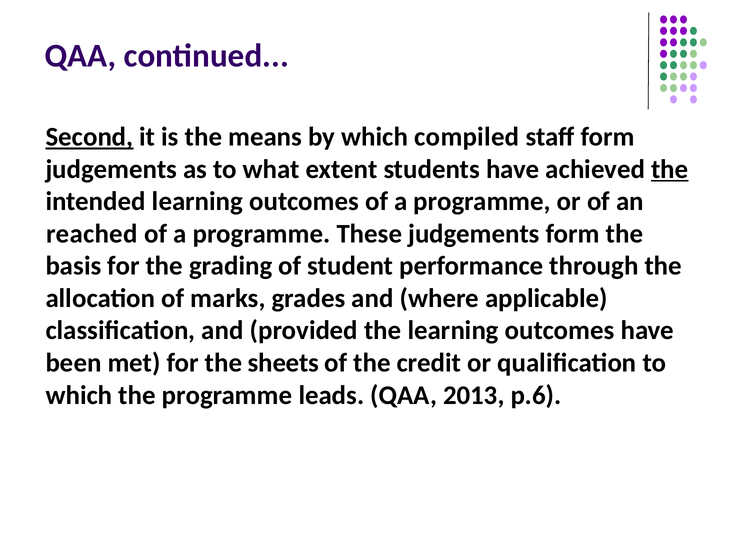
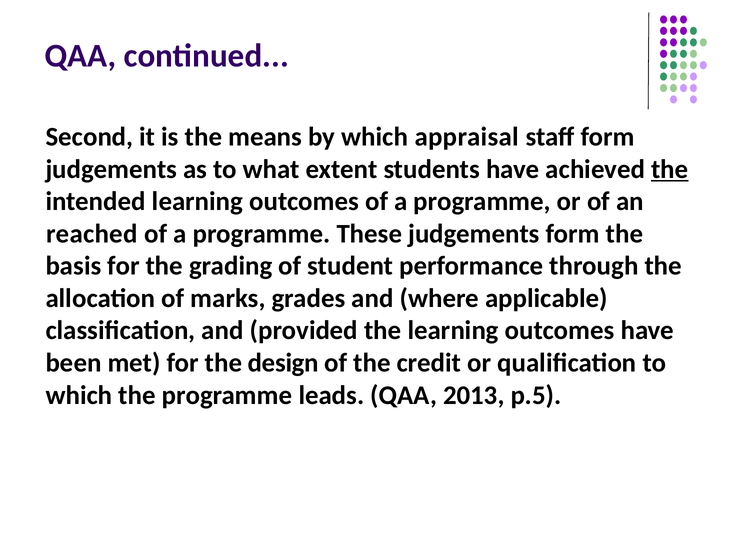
Second underline: present -> none (89, 137)
compiled: compiled -> appraisal (467, 137)
sheets: sheets -> design (283, 363)
p.6: p.6 -> p.5 (536, 395)
